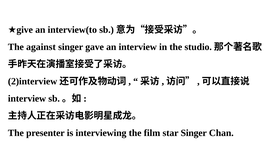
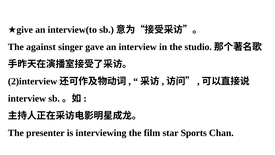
star Singer: Singer -> Sports (194, 133)
